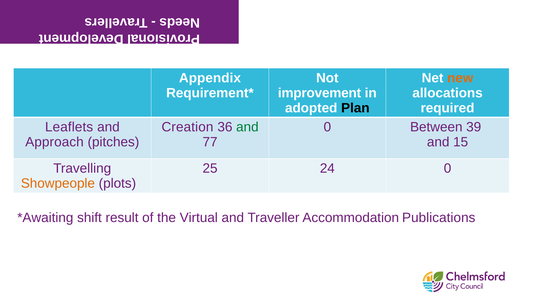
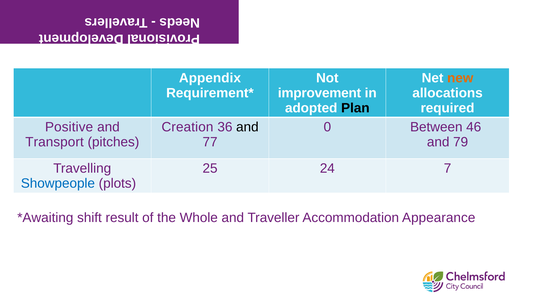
Leaflets: Leaflets -> Positive (69, 127)
and colour: green -> black (247, 127)
39: 39 -> 46 (474, 127)
Approach: Approach -> Transport (55, 142)
15: 15 -> 79 (461, 142)
24 0: 0 -> 7 (448, 169)
Showpeople colour: orange -> blue (58, 184)
Virtual: Virtual -> Whole (199, 218)
Publications: Publications -> Appearance (439, 218)
